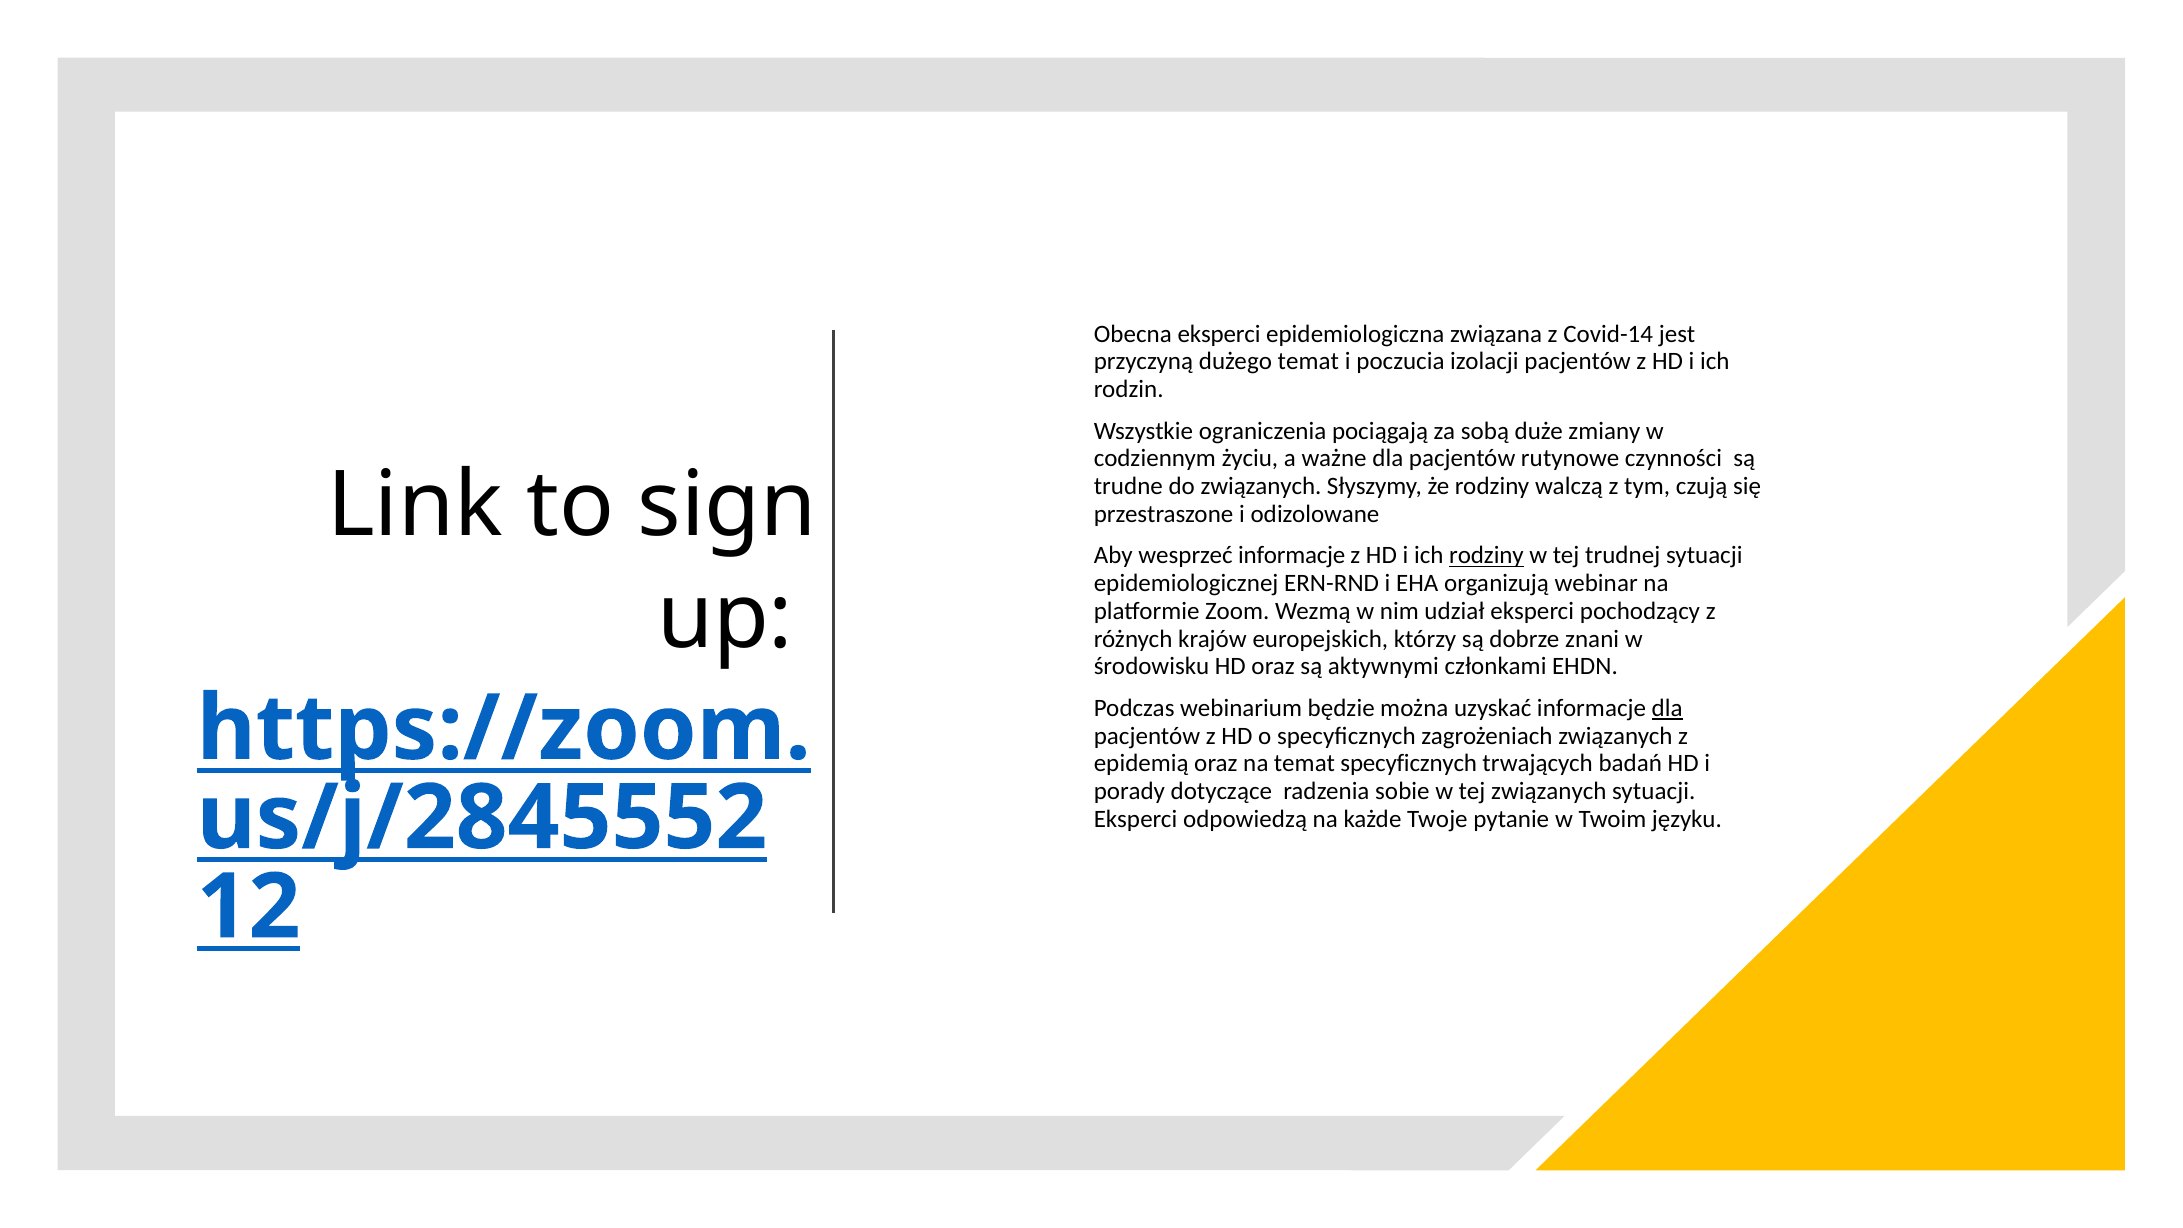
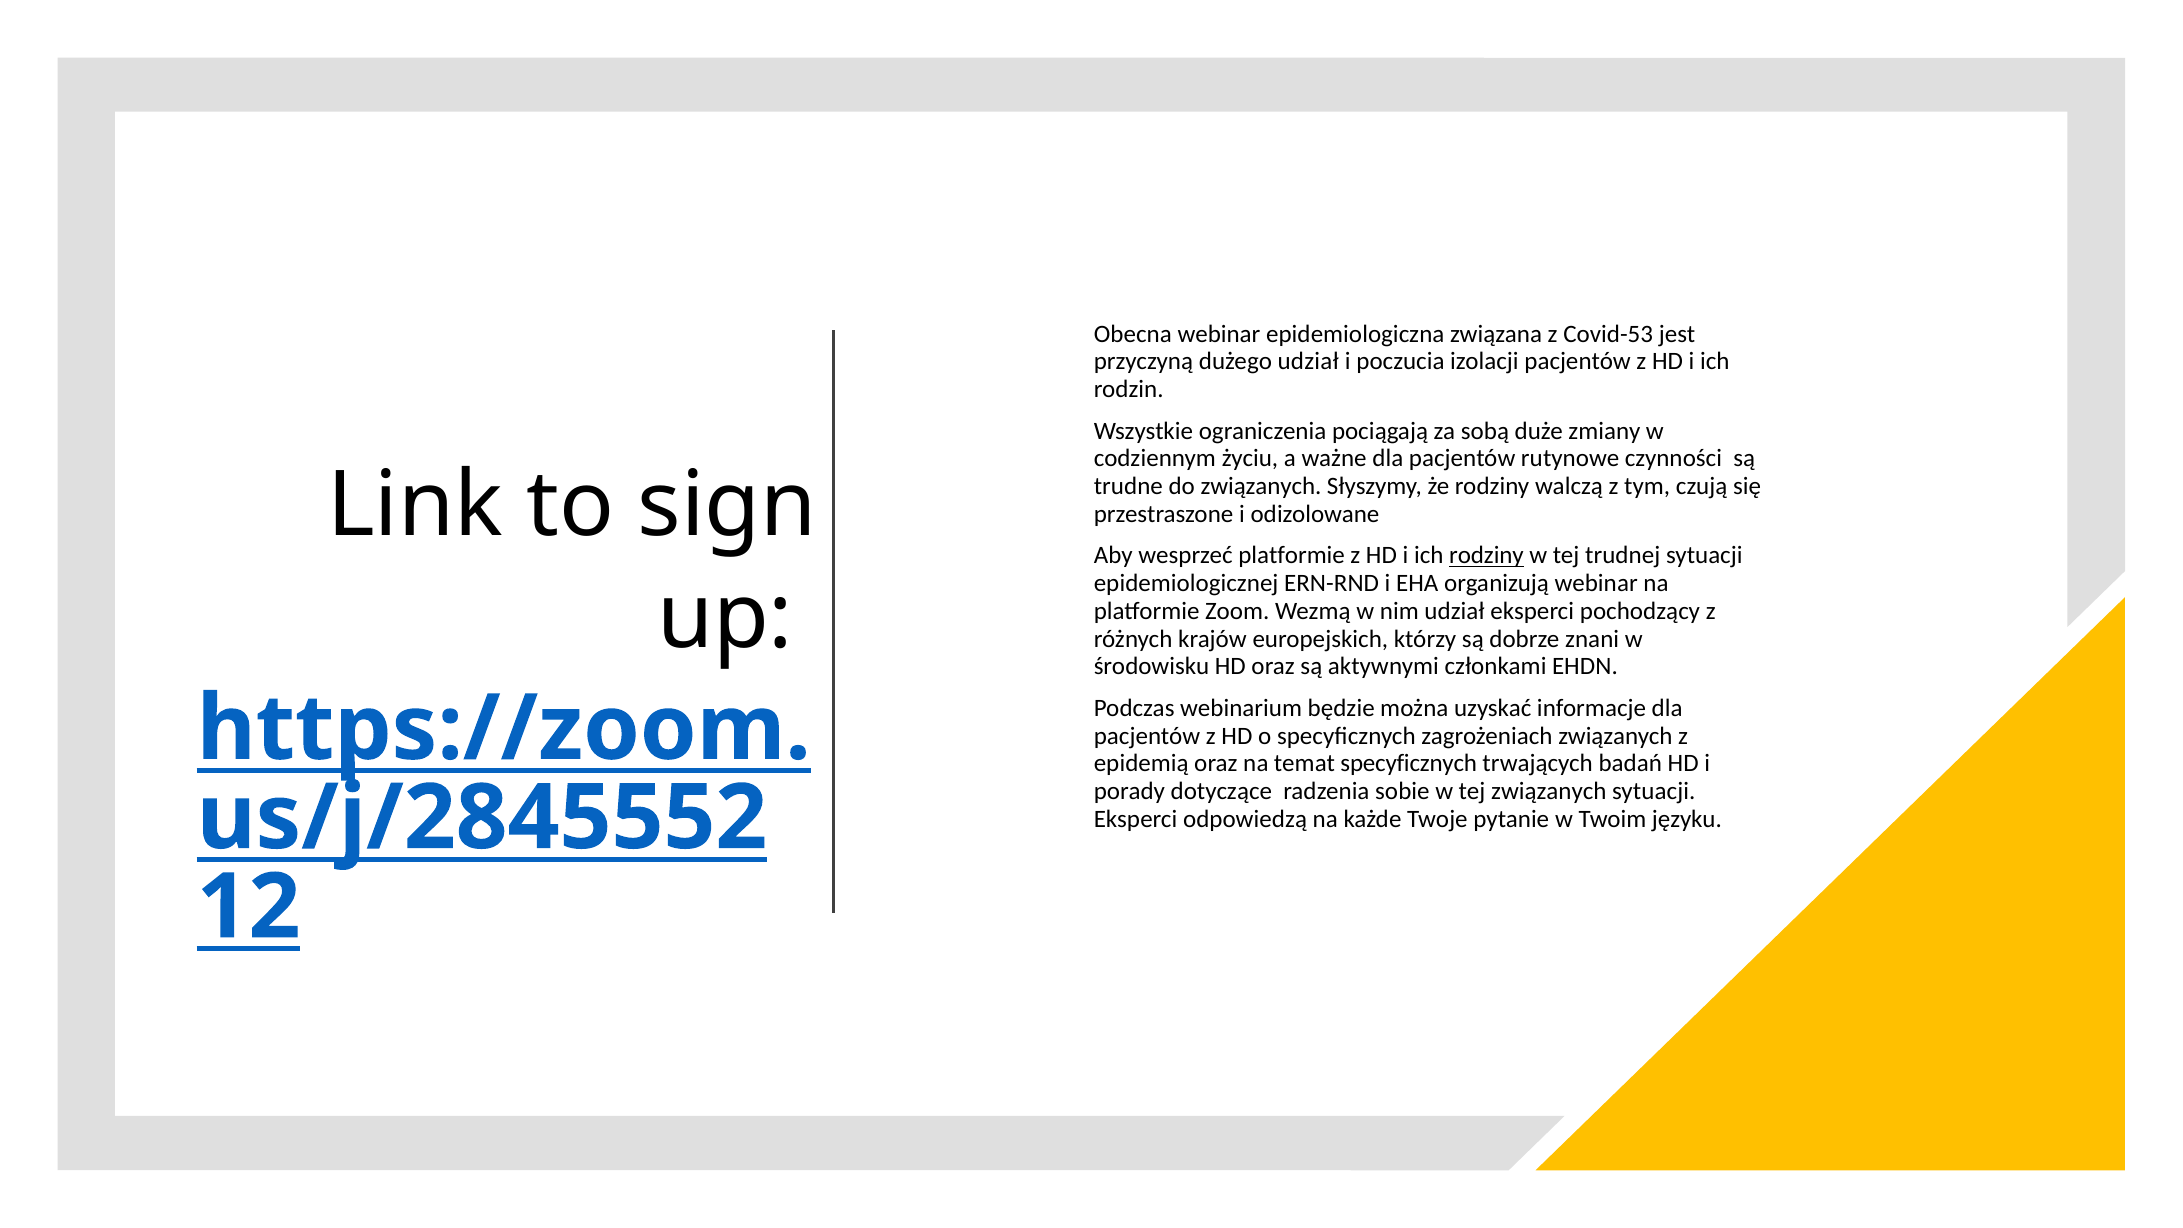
Obecna eksperci: eksperci -> webinar (1219, 334)
Covid-14: Covid-14 -> Covid-53 (1608, 334)
dużego temat: temat -> udział (1308, 362)
wesprzeć informacje: informacje -> platformie (1292, 556)
dla underline: present -> none (1667, 708)
